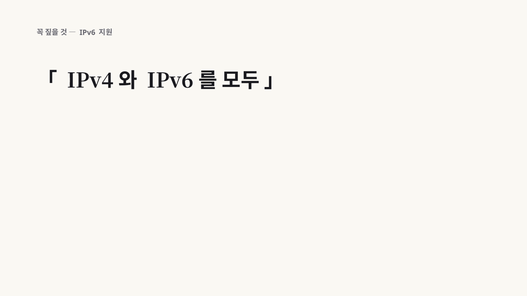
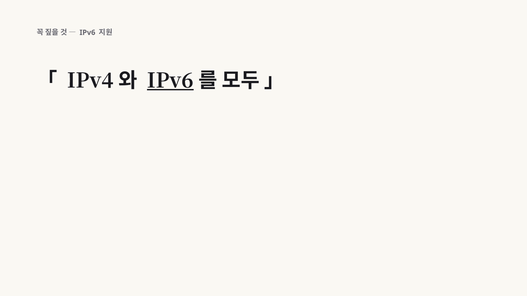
IPv6 underline: none -> present (170, 81)
